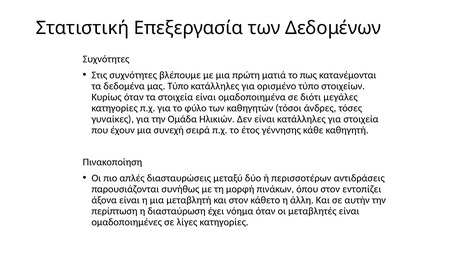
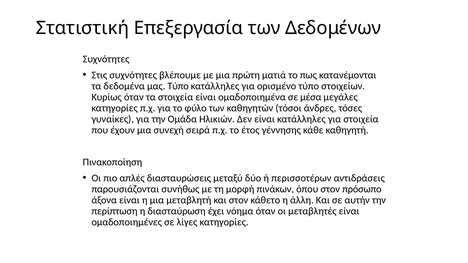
διότι: διότι -> μέσα (311, 97)
εντοπίζει: εντοπίζει -> πρόσωπο (362, 189)
